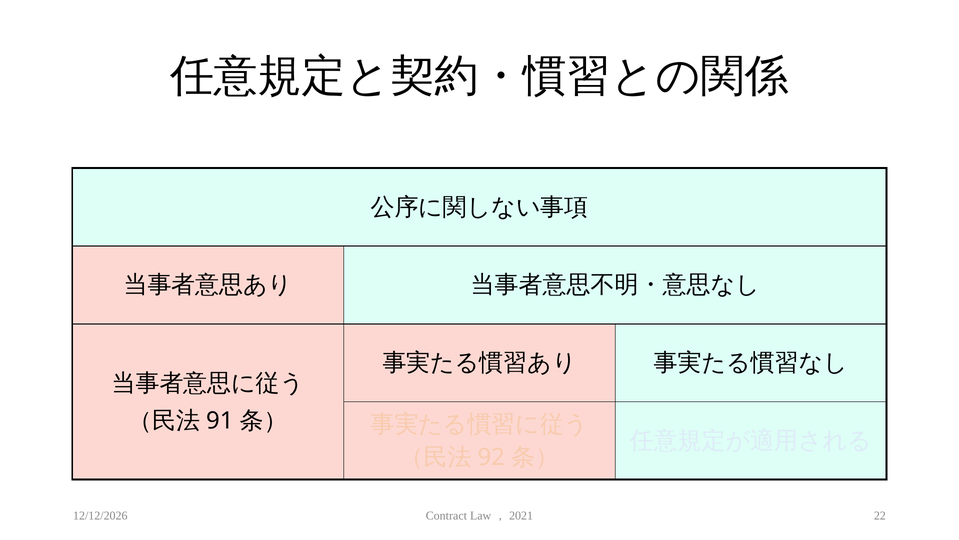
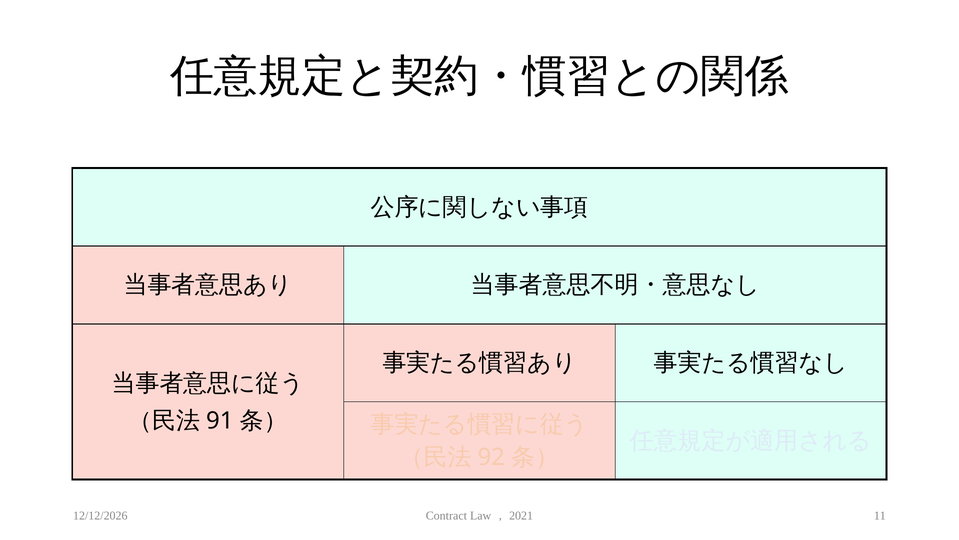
22: 22 -> 11 (880, 515)
